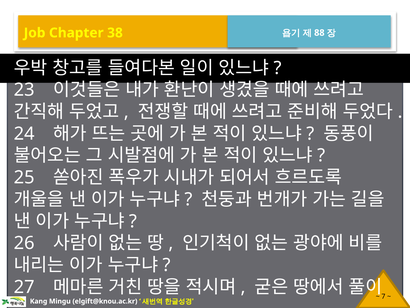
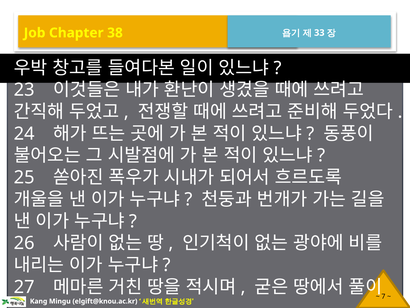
88: 88 -> 33 (319, 33)
